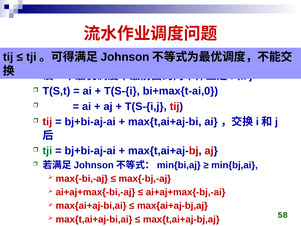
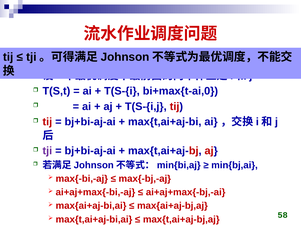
tji colour: green -> purple (47, 151)
